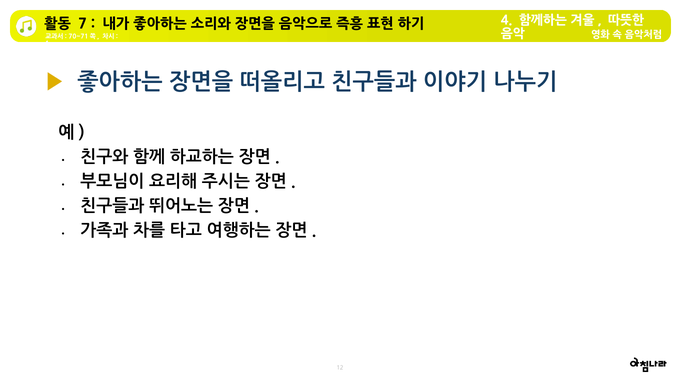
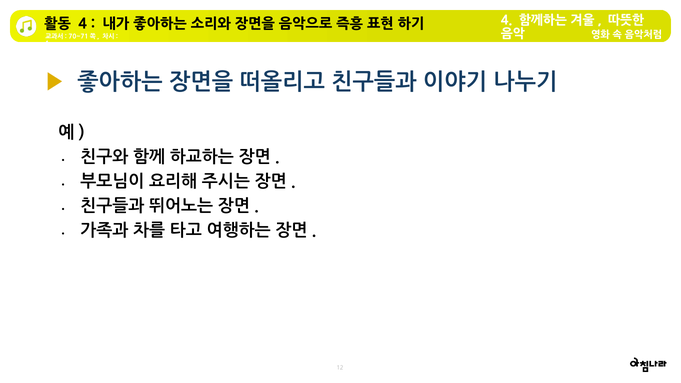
7: 7 -> 4 (83, 24)
